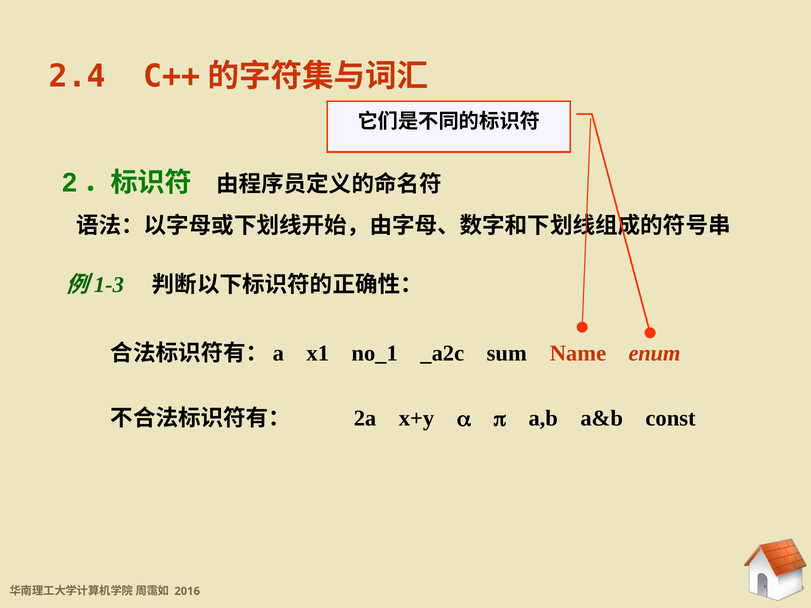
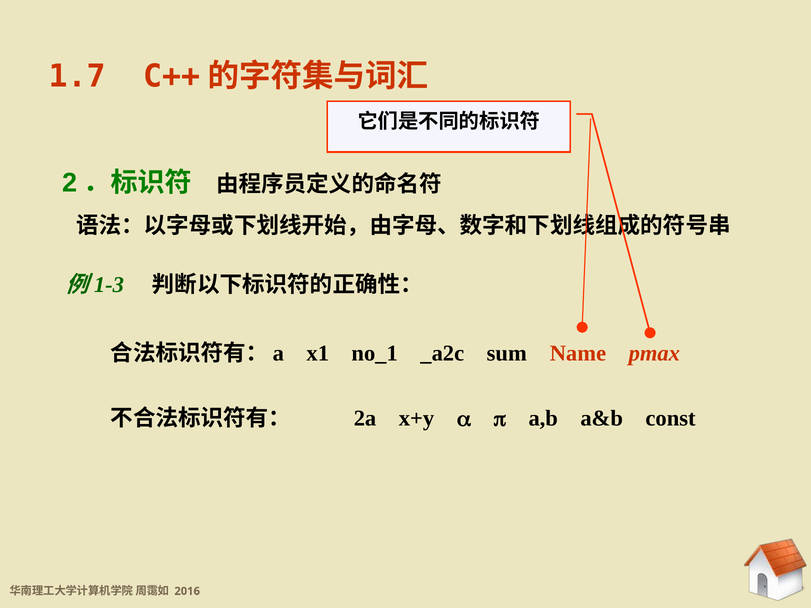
2.4: 2.4 -> 1.7 (77, 77)
enum: enum -> pmax (654, 353)
